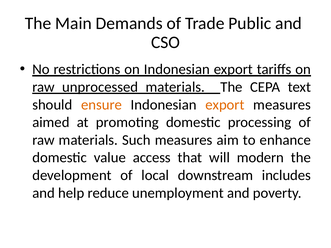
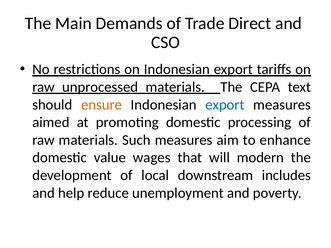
Public: Public -> Direct (250, 23)
export colour: orange -> blue (225, 105)
access: access -> wages (152, 158)
